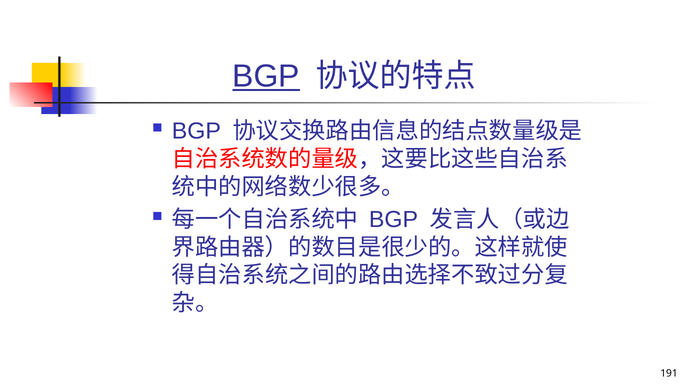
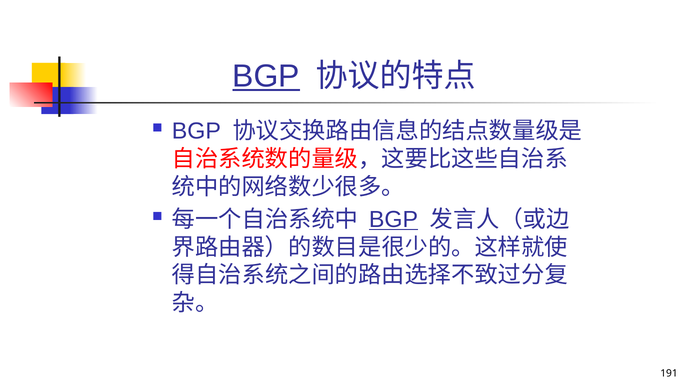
BGP underline: none -> present (393, 220)
